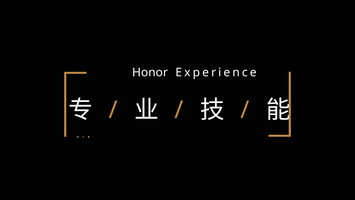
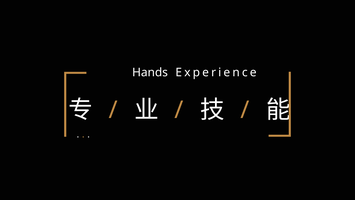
Honor: Honor -> Hands (150, 72)
